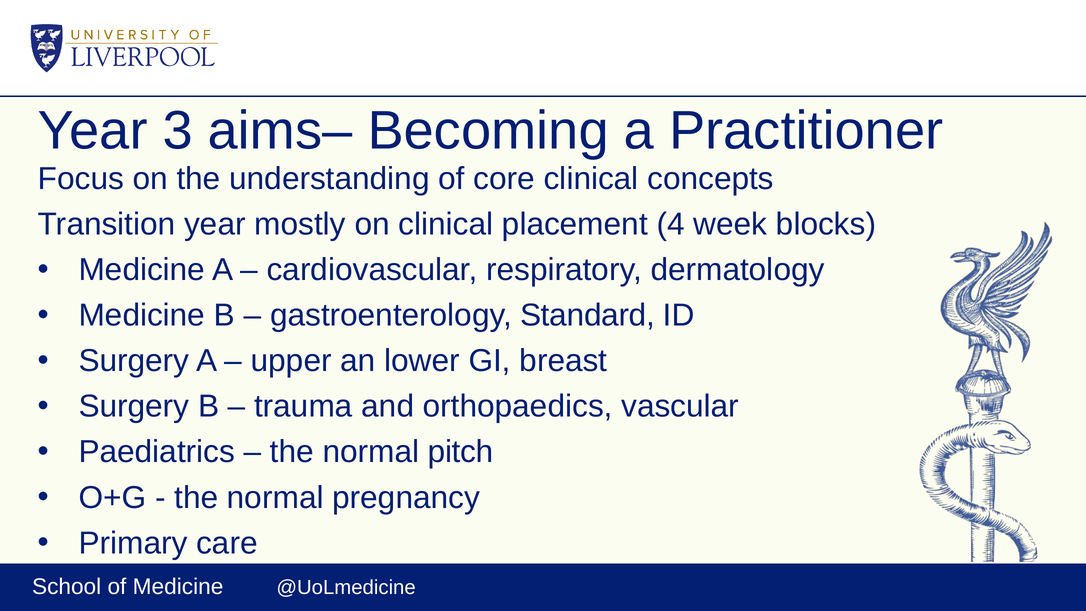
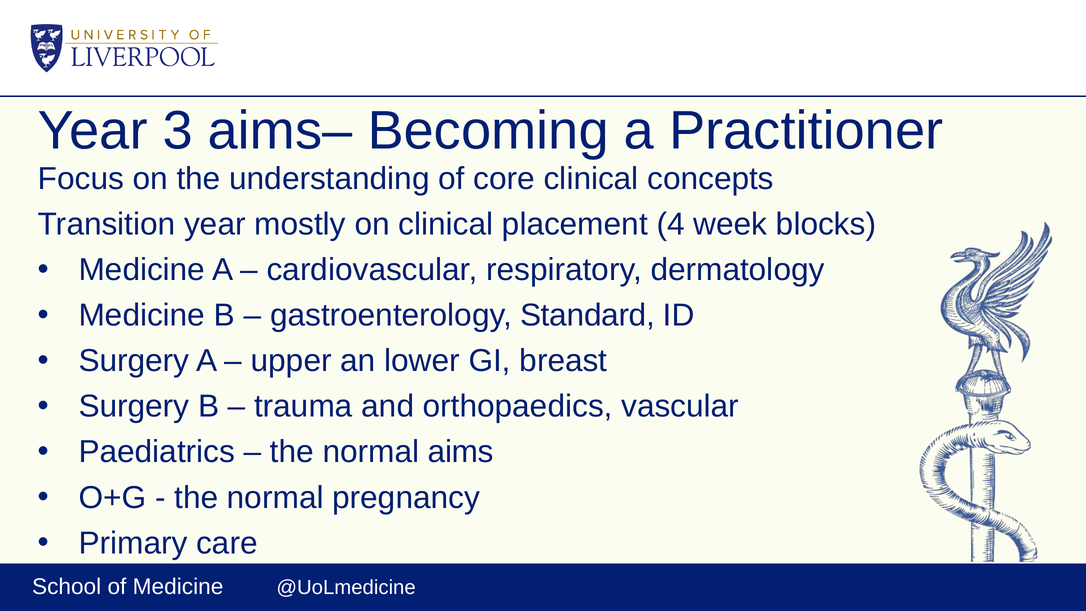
pitch: pitch -> aims (461, 452)
